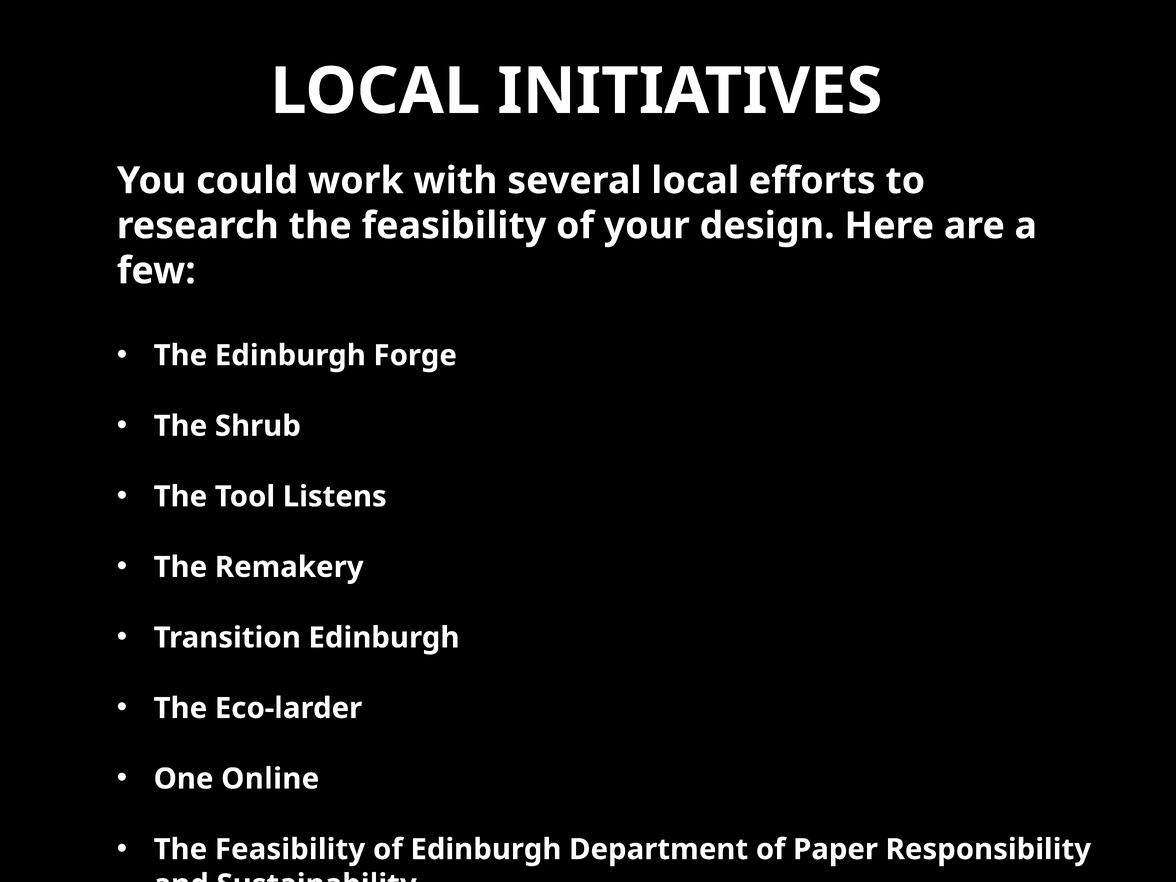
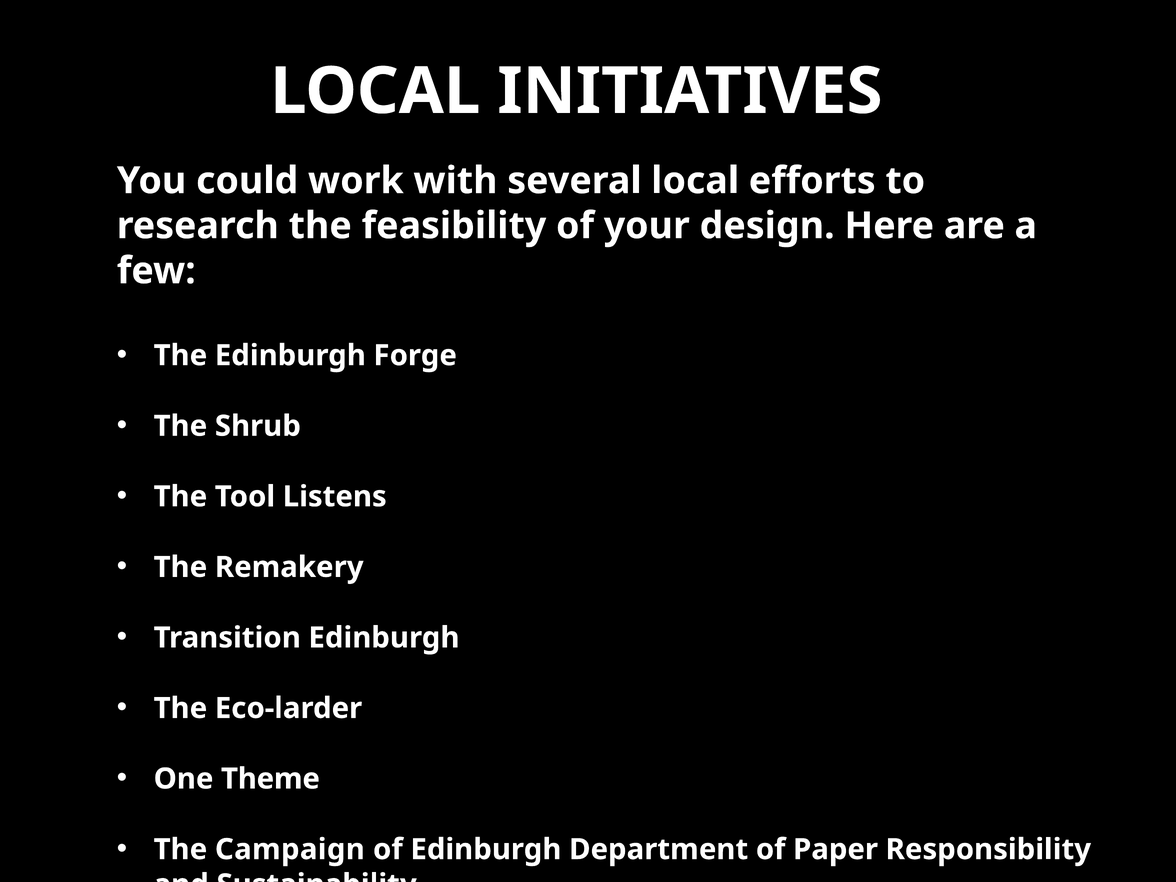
Online: Online -> Theme (270, 779)
Feasibility: Feasibility -> Campaign (290, 849)
